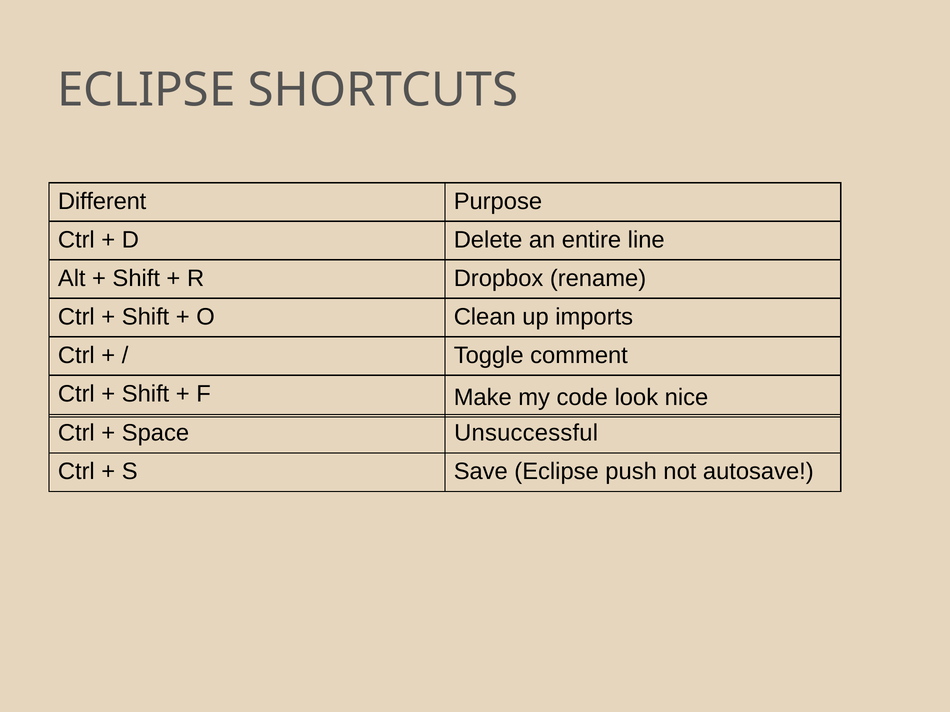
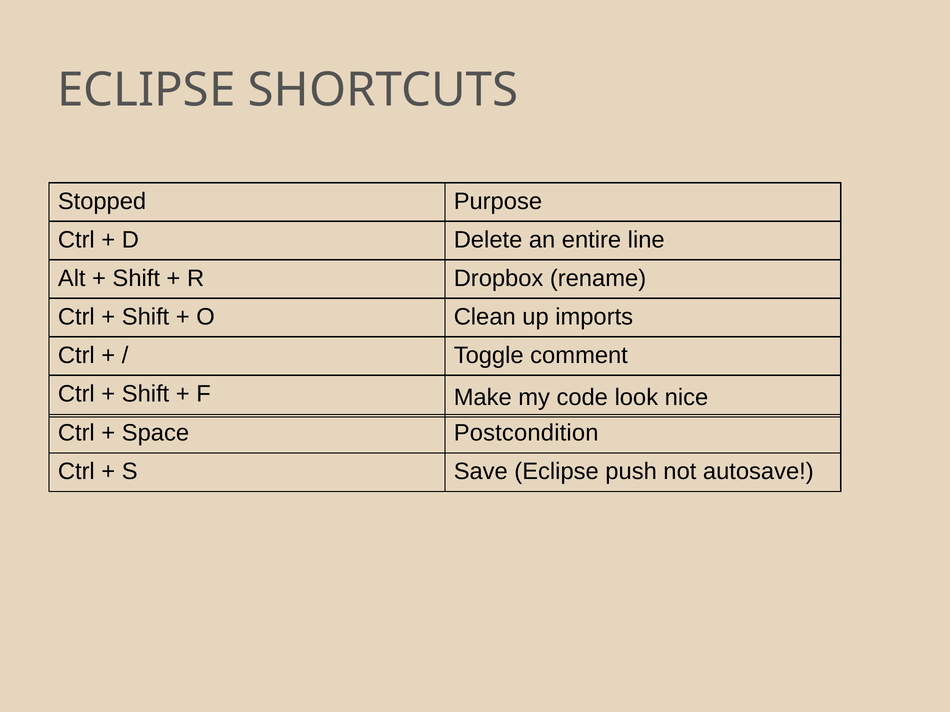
Different: Different -> Stopped (102, 201)
Unsuccessful: Unsuccessful -> Postcondition (526, 433)
